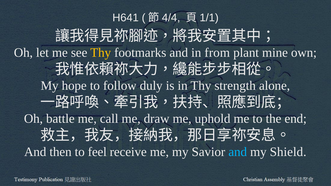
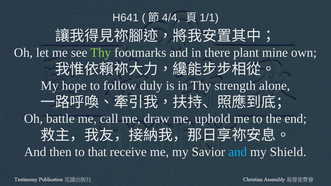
Thy colour: yellow -> light green (101, 53)
from: from -> there (217, 53)
feel: feel -> that (97, 152)
